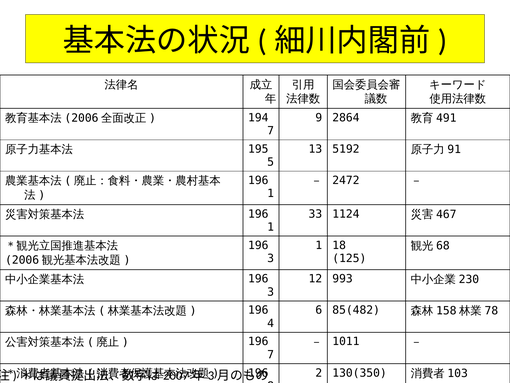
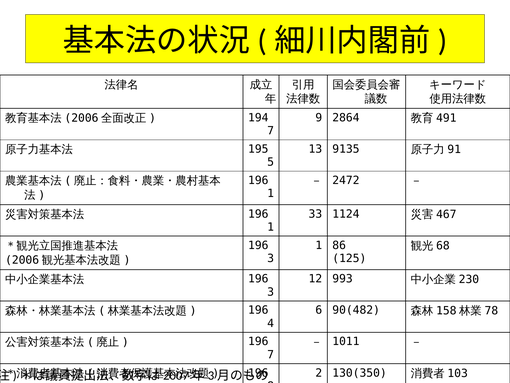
5192: 5192 -> 9135 (346, 149)
18: 18 -> 86 (339, 245)
85(482: 85(482 -> 90(482 (356, 310)
